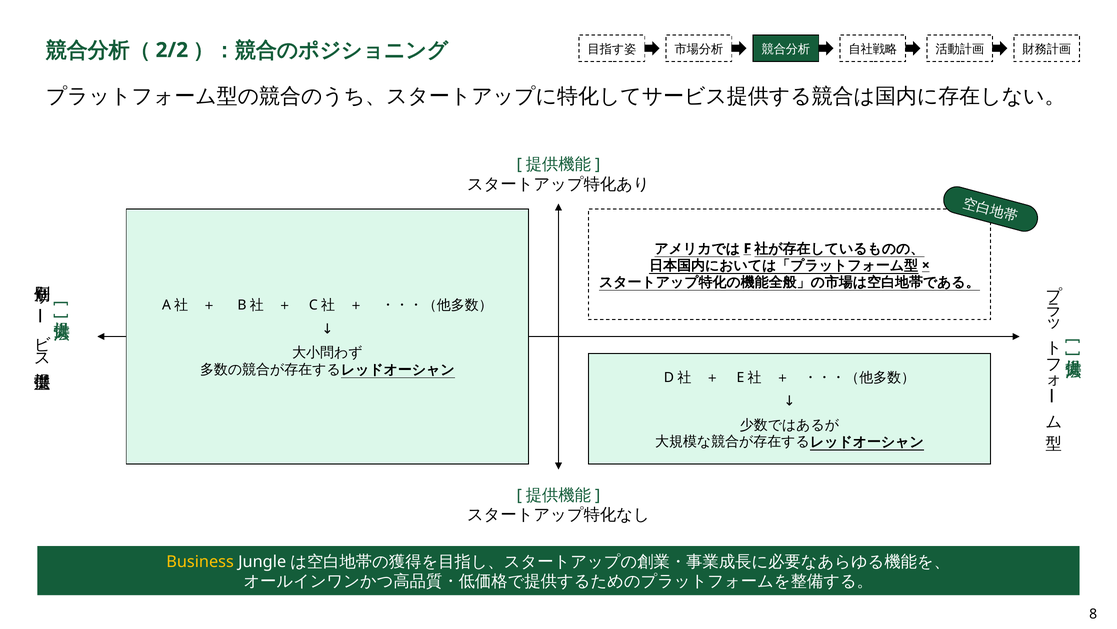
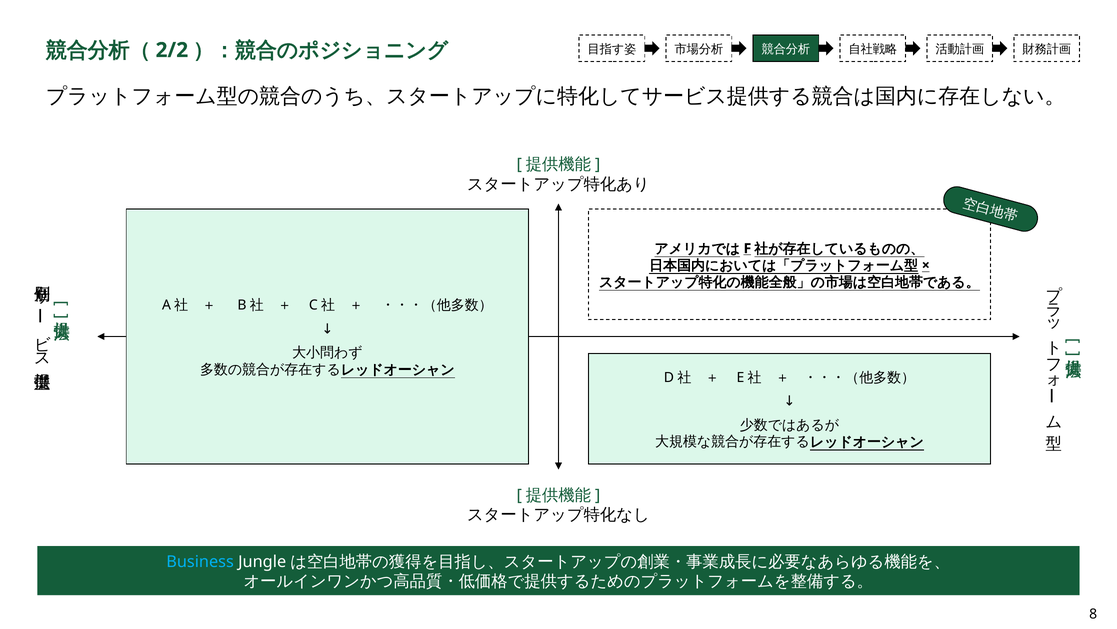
Business colour: yellow -> light blue (200, 561)
